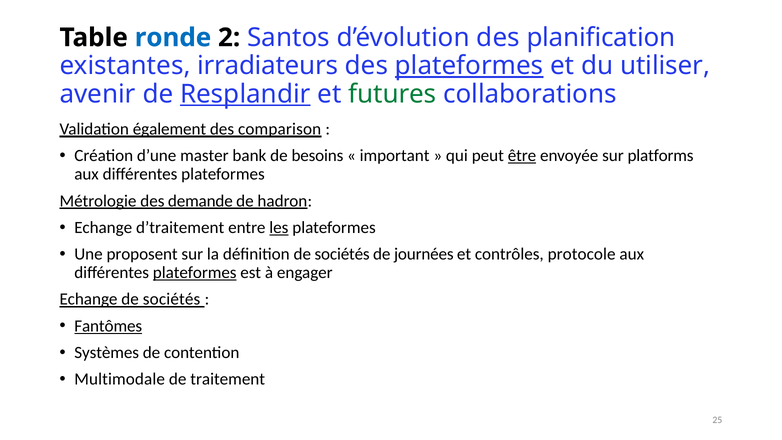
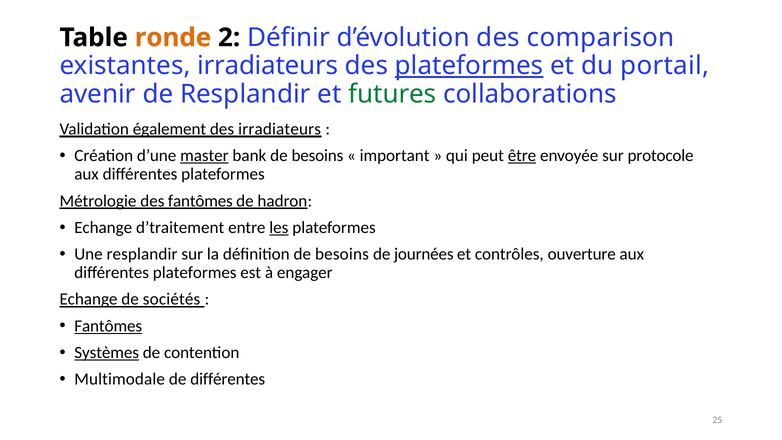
ronde colour: blue -> orange (173, 38)
Santos: Santos -> Définir (288, 38)
planification: planification -> comparison (601, 38)
utiliser: utiliser -> portail (665, 66)
Resplandir underline: present -> none (245, 94)
des comparison: comparison -> irradiateurs (280, 129)
master underline: none -> present (204, 156)
platforms: platforms -> protocole (661, 156)
des demande: demande -> fantômes (200, 201)
Une proposent: proposent -> resplandir (142, 254)
définition de sociétés: sociétés -> besoins (342, 254)
protocole: protocole -> ouverture (582, 254)
plateformes underline: present -> none (195, 273)
Systèmes underline: none -> present (107, 352)
de traitement: traitement -> différentes (228, 379)
